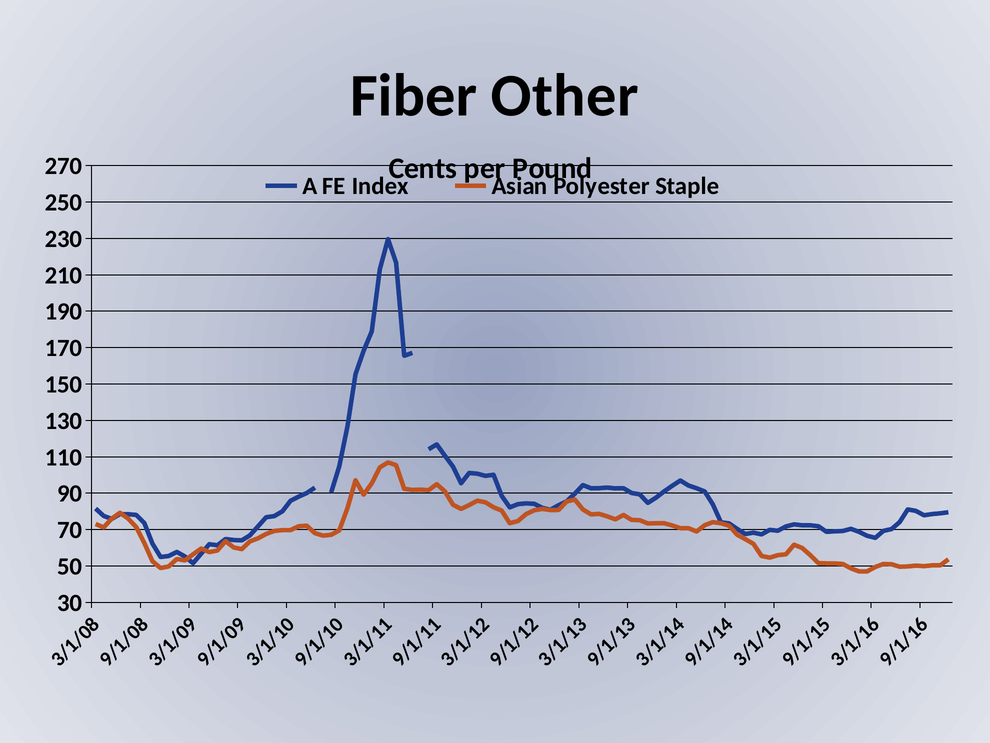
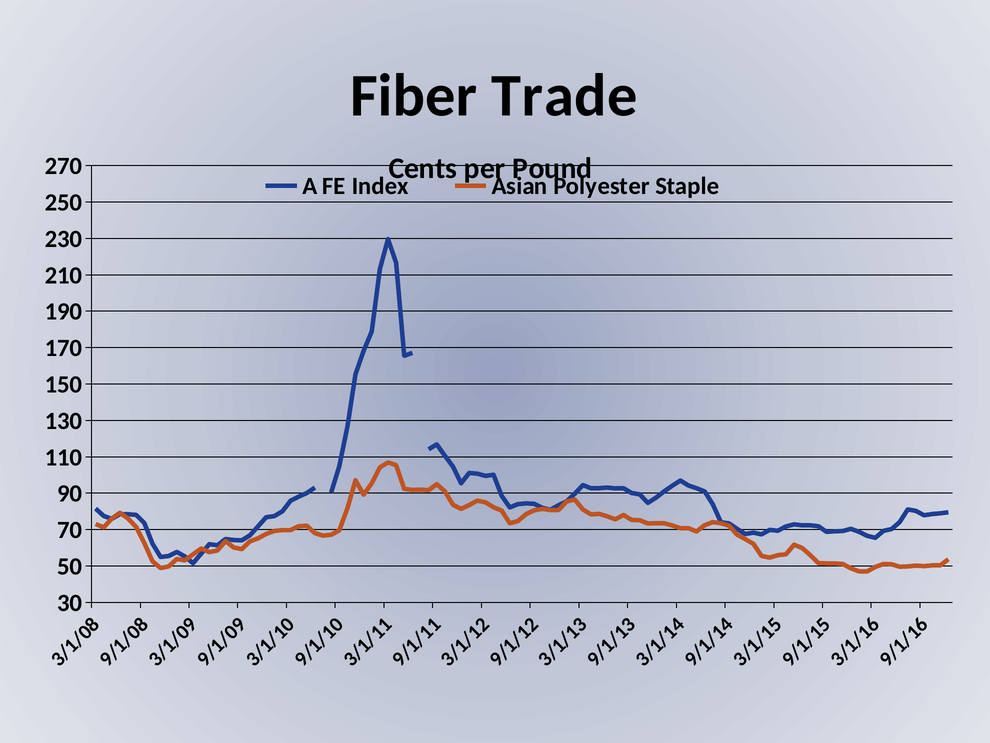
Other: Other -> Trade (565, 96)
